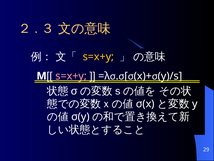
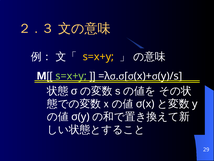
s=x+y colour: pink -> light green (71, 76)
